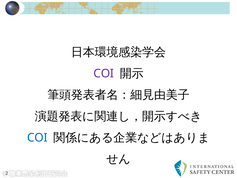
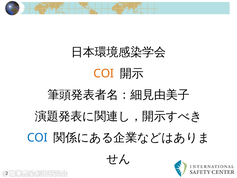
COI colour: purple -> orange (104, 73)
